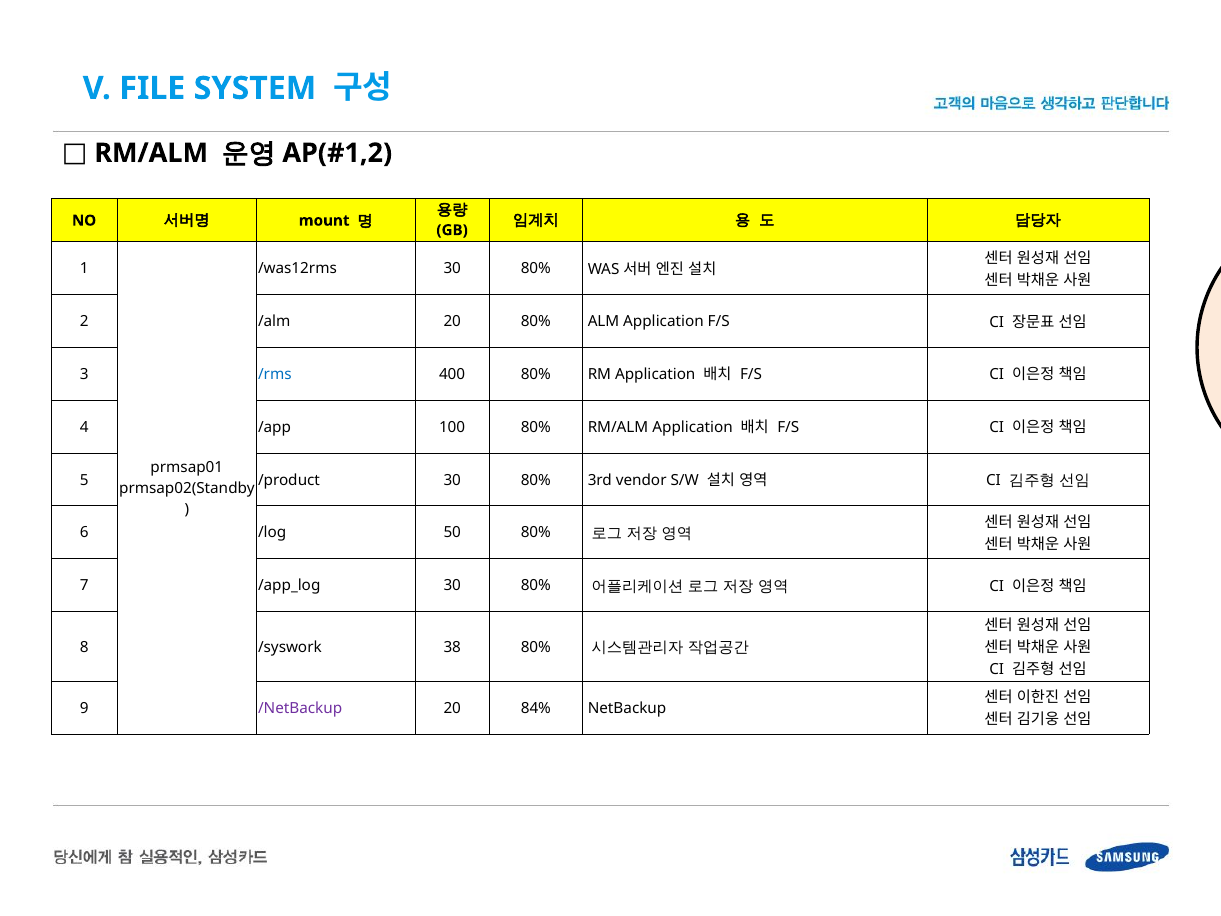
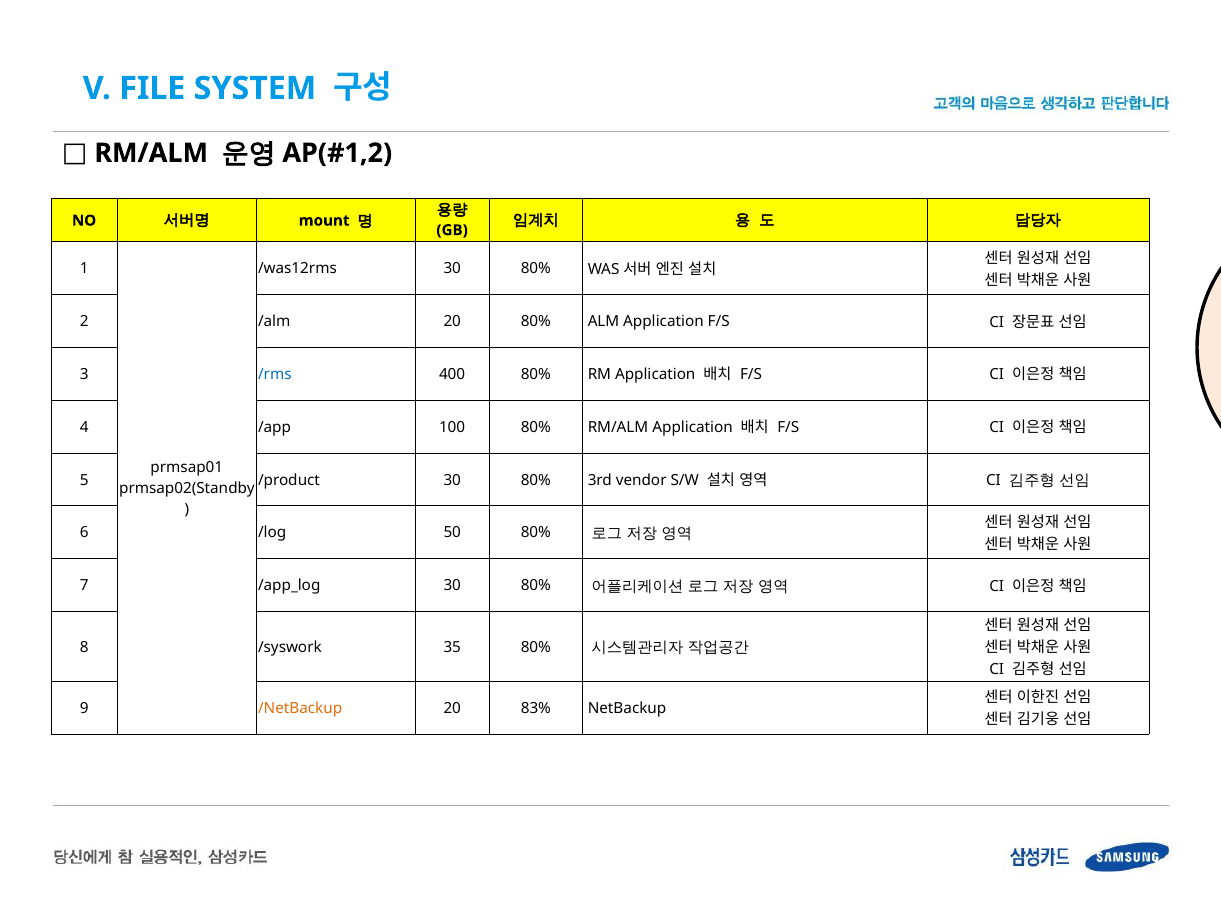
38: 38 -> 35 (452, 647)
/NetBackup colour: purple -> orange (300, 708)
84%: 84% -> 83% (536, 708)
